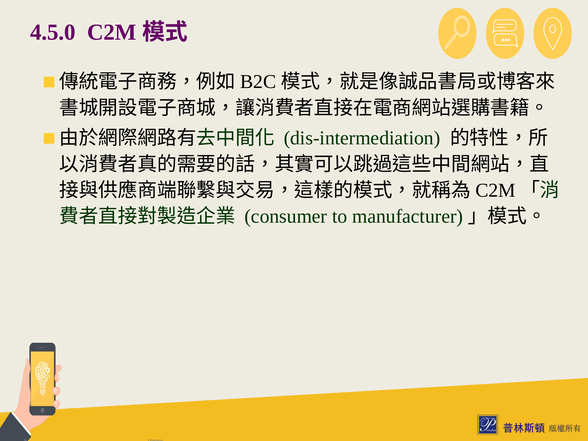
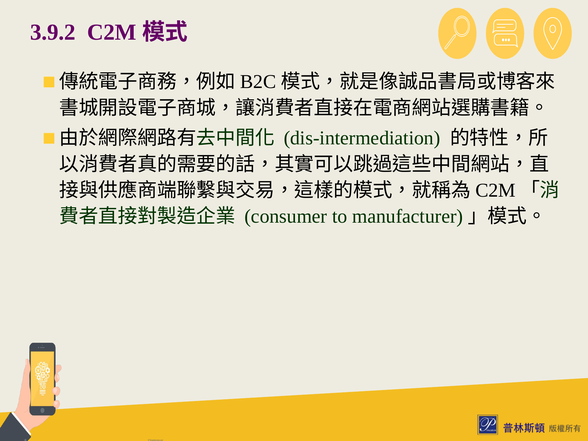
4.5.0: 4.5.0 -> 3.9.2 (53, 32)
